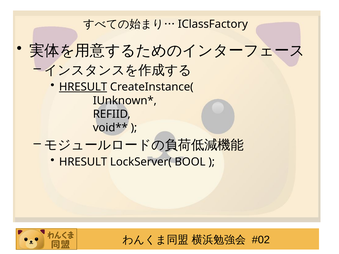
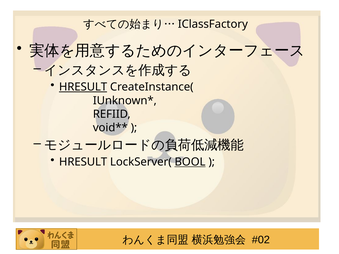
BOOL underline: none -> present (190, 162)
